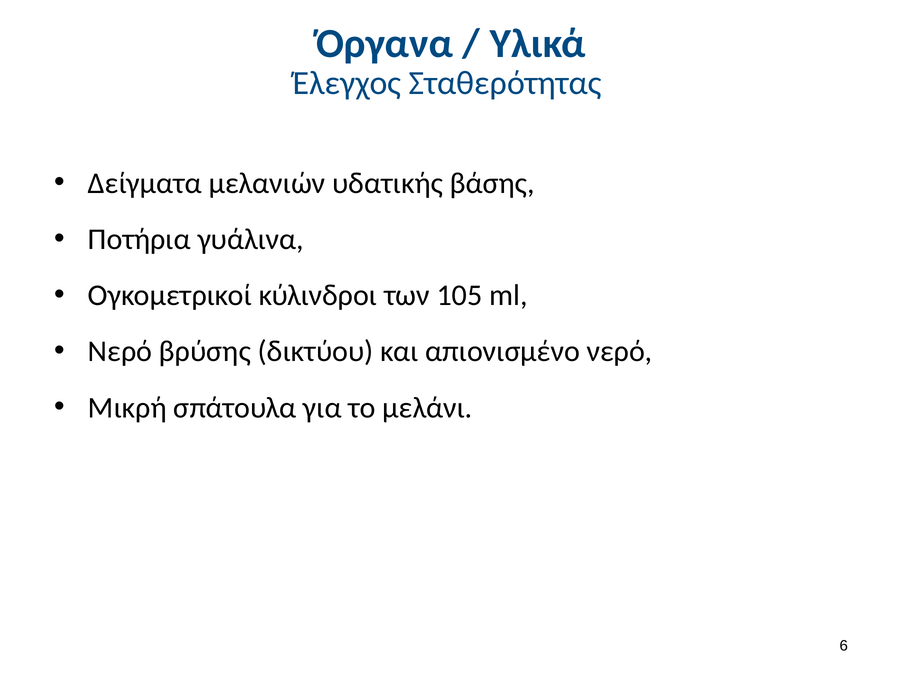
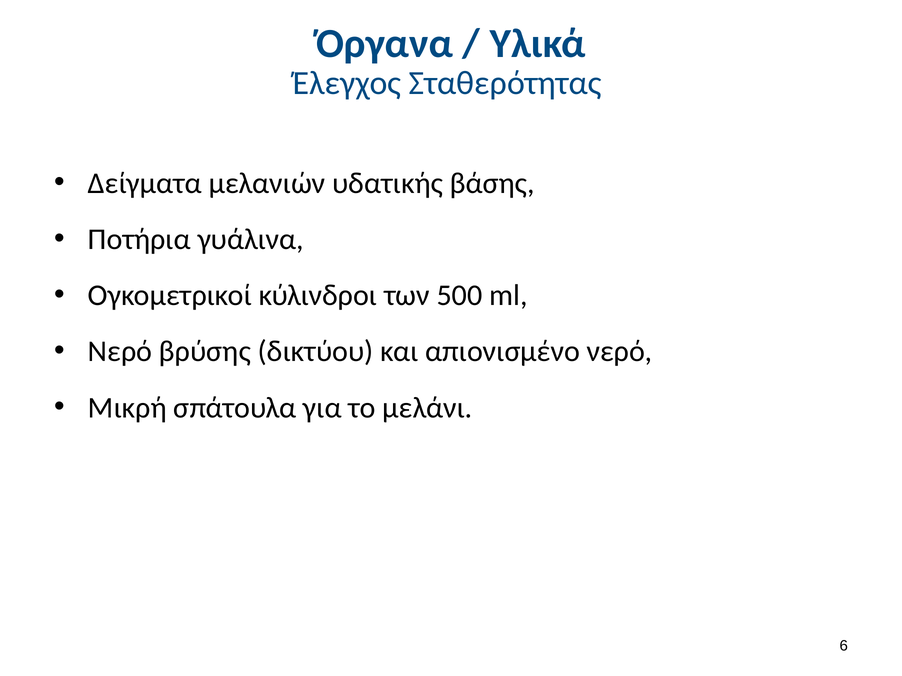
105: 105 -> 500 (459, 296)
